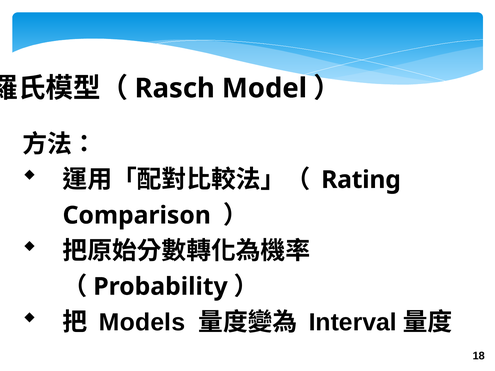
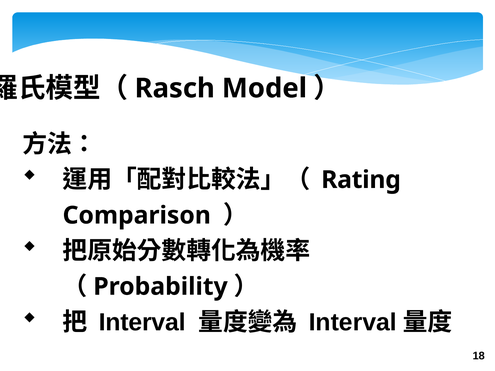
Models: Models -> Interval (142, 322)
